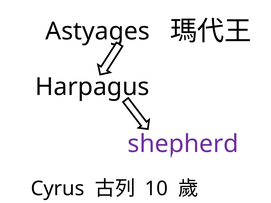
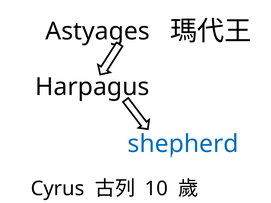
shepherd colour: purple -> blue (183, 144)
